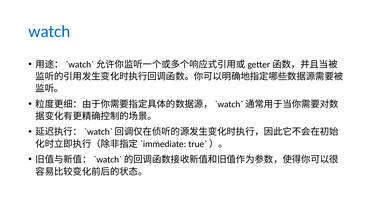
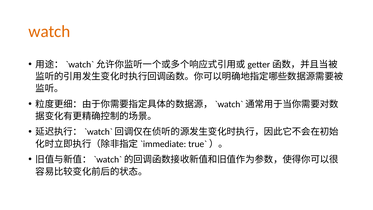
watch colour: blue -> orange (49, 31)
